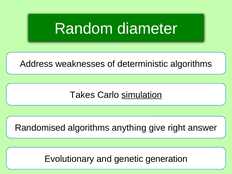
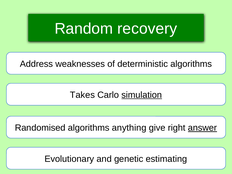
diameter: diameter -> recovery (147, 29)
answer underline: none -> present (202, 128)
generation: generation -> estimating (166, 159)
